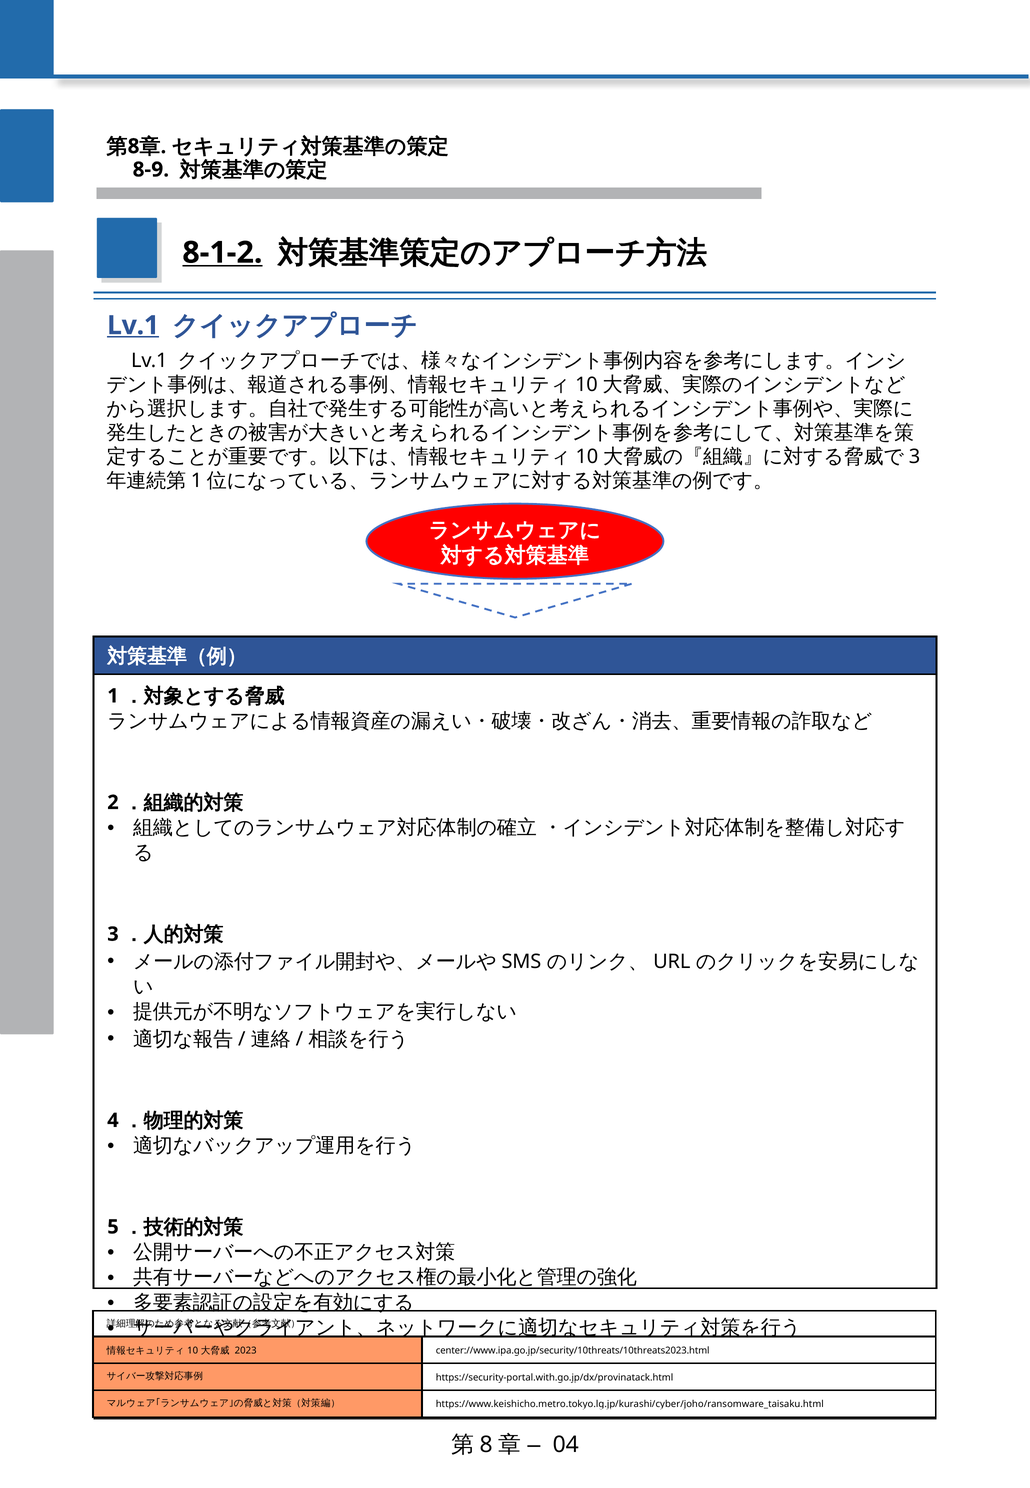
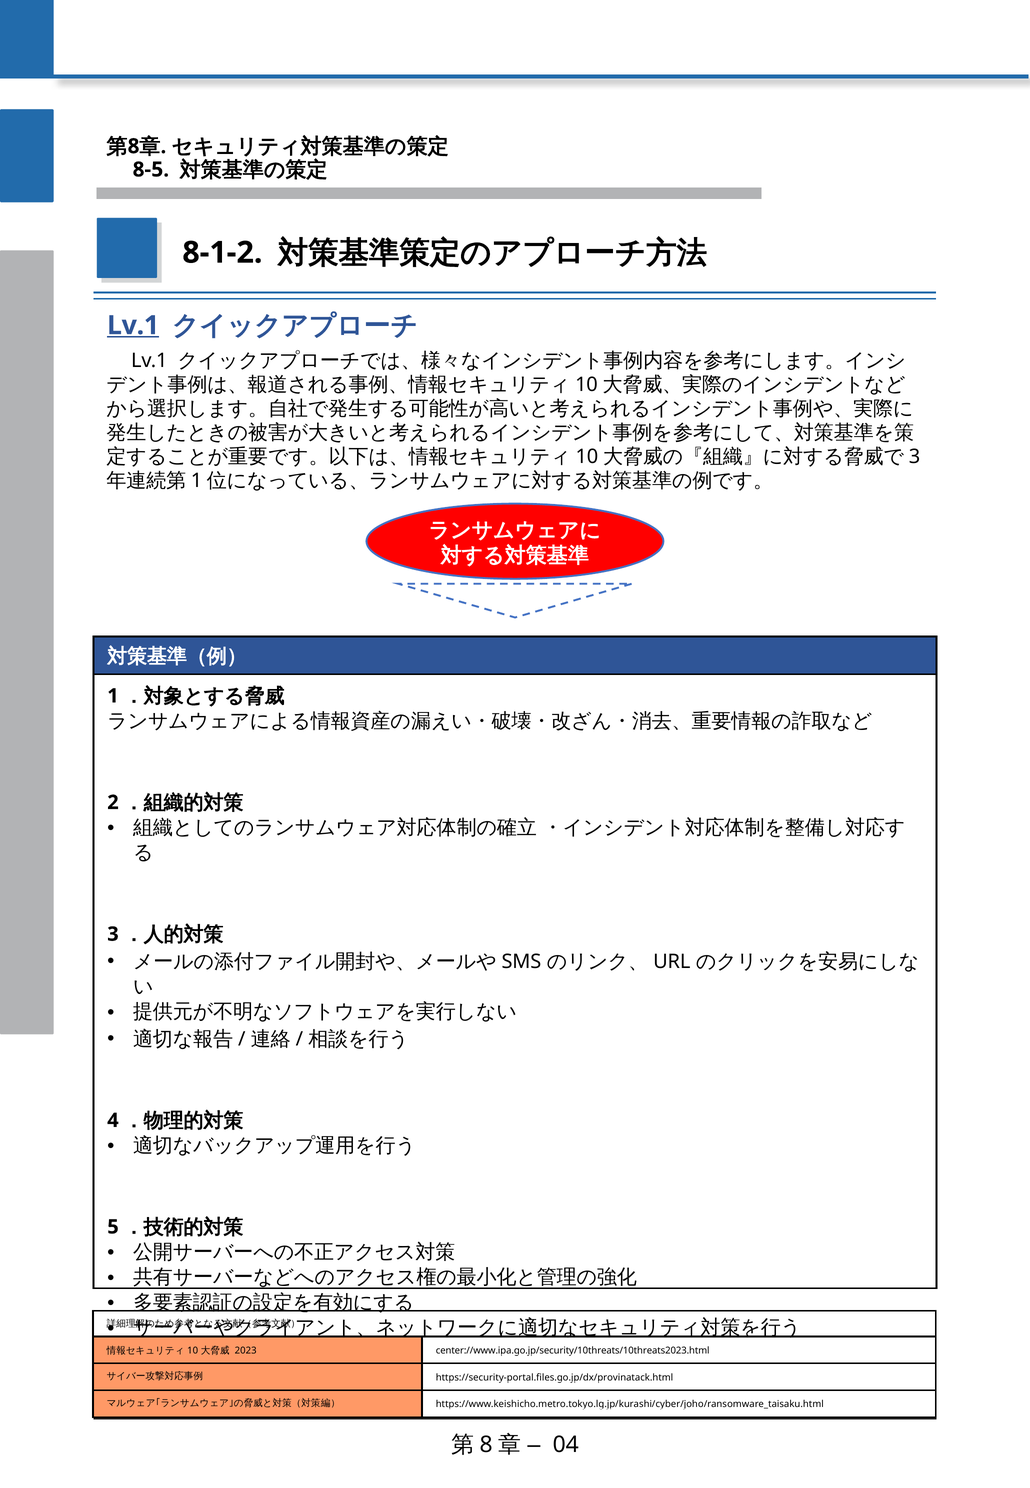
8-9: 8-9 -> 8-5 (151, 170)
8-1-2 underline: present -> none (222, 253)
https://security-portal.with.go.jp/dx/provinatack.html: https://security-portal.with.go.jp/dx/provinatack.html -> https://security-portal.files.go.jp/dx/provinatack.html (554, 1377)
